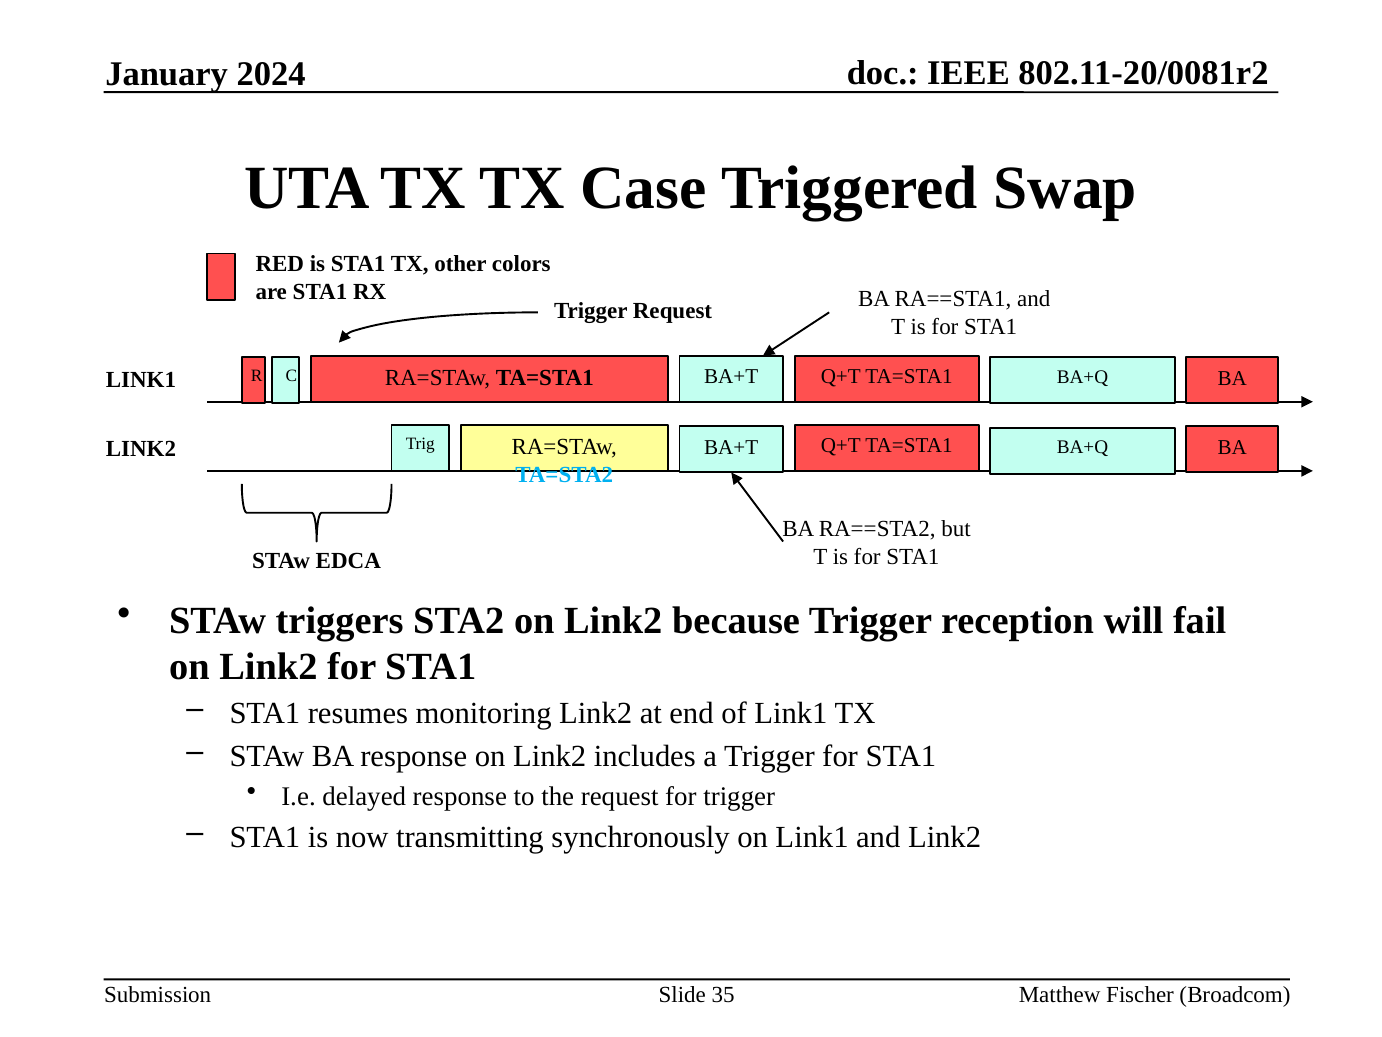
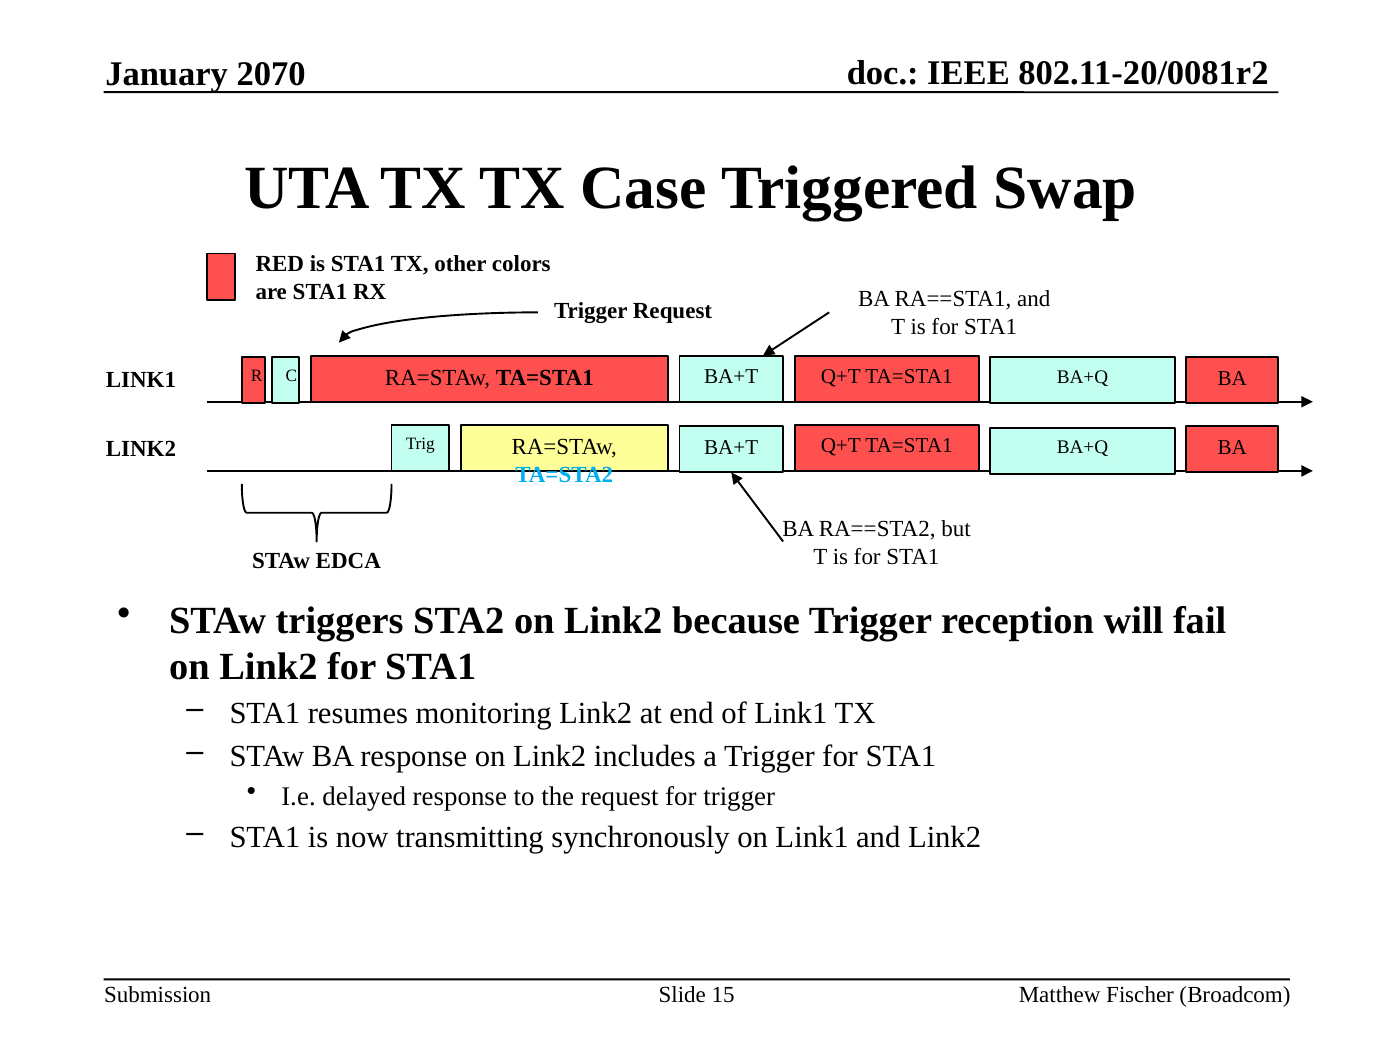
2024: 2024 -> 2070 (271, 74)
35: 35 -> 15 (723, 994)
